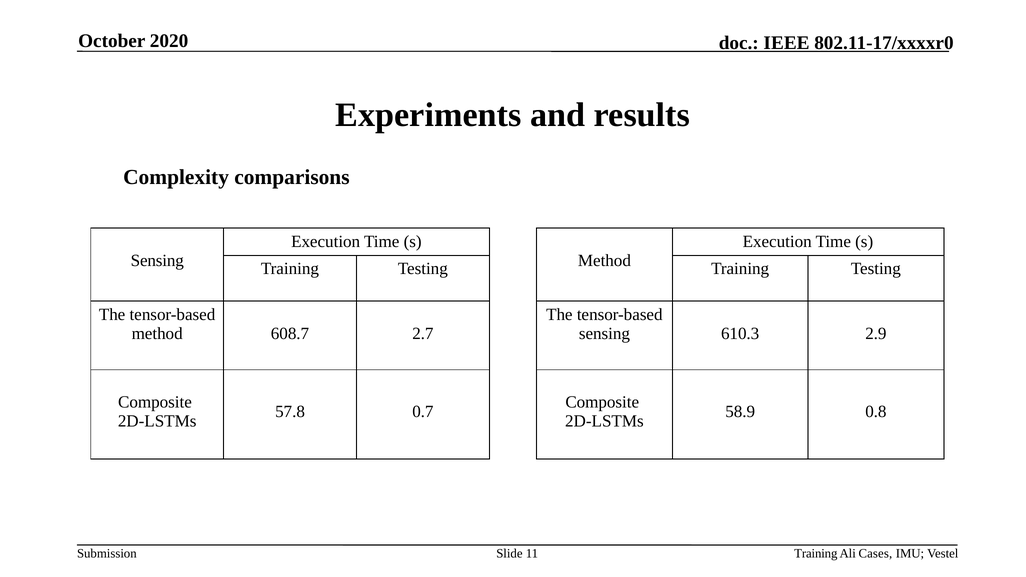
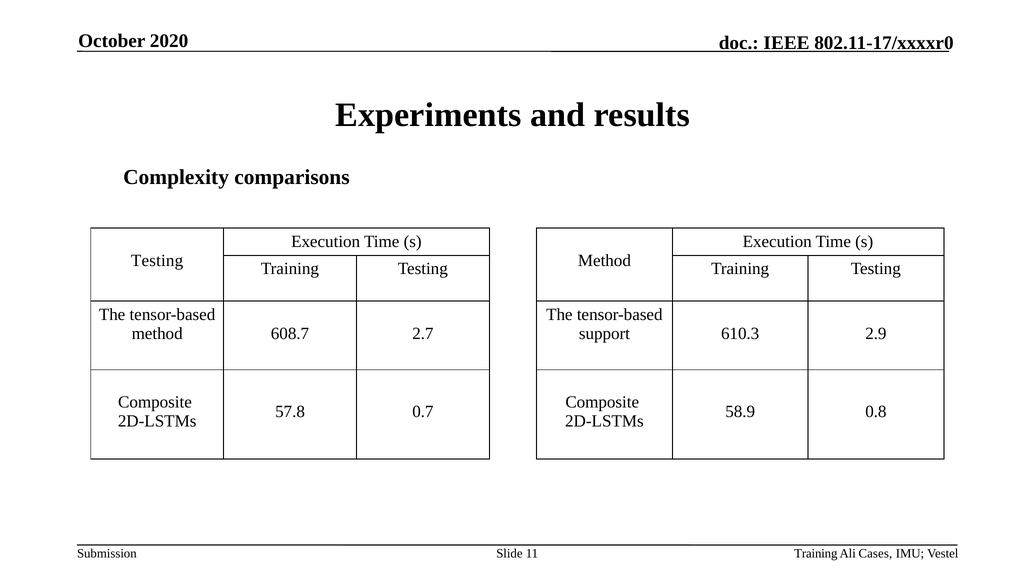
Sensing: Sensing -> Testing (157, 260)
sensing: sensing -> support (604, 334)
